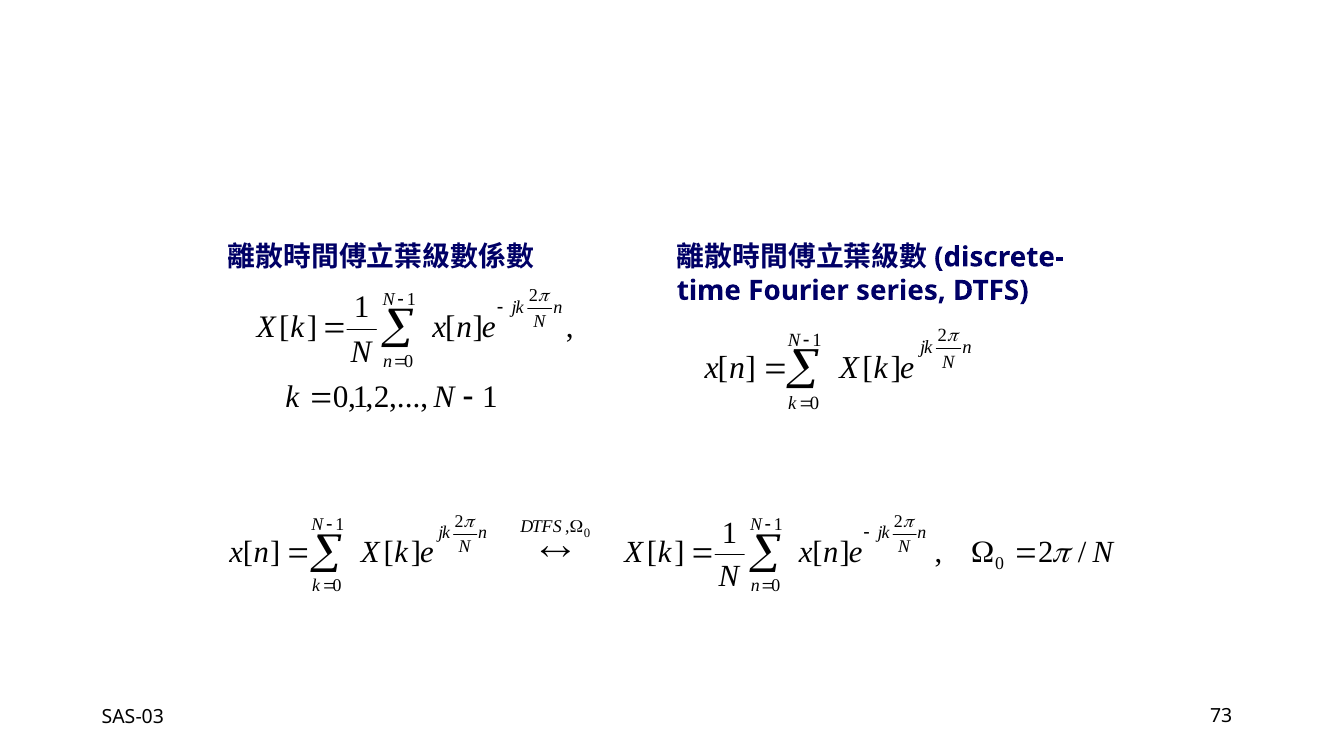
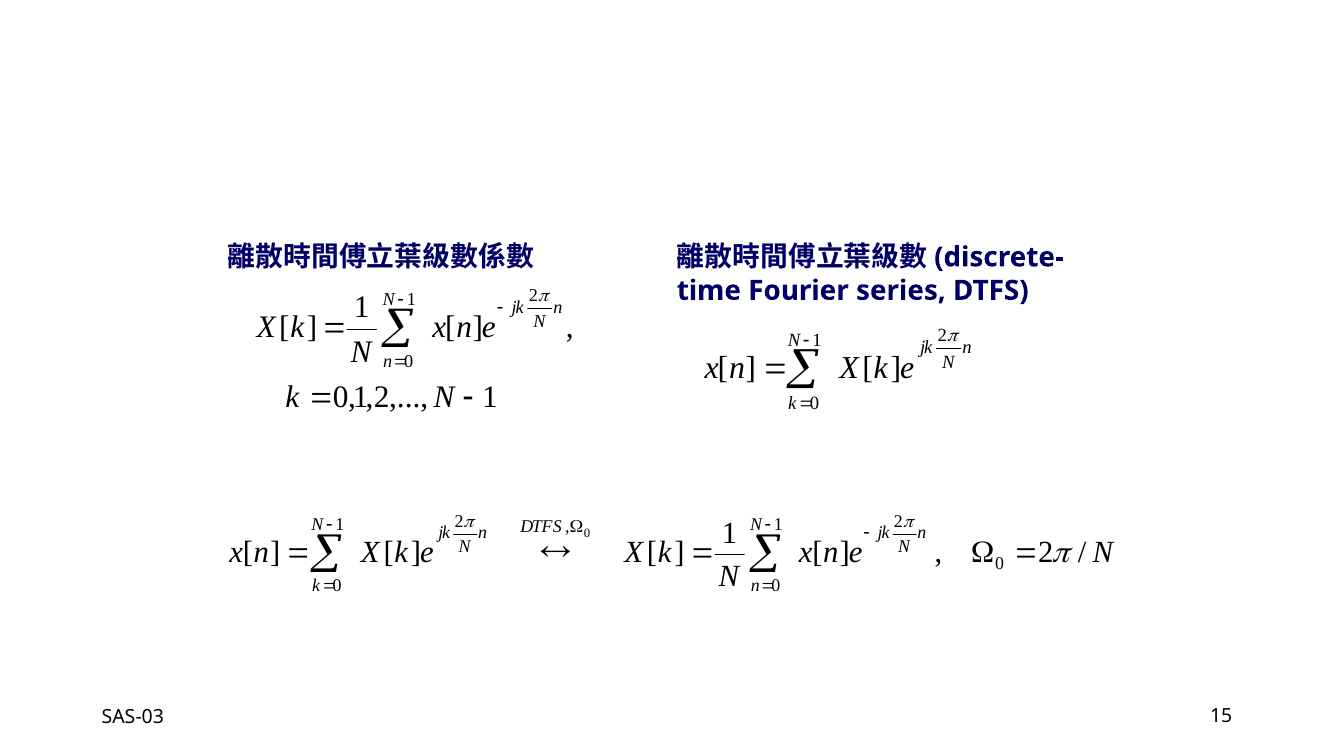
73: 73 -> 15 (1221, 715)
